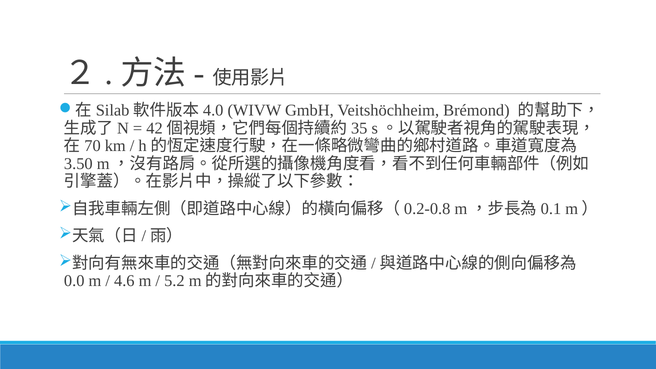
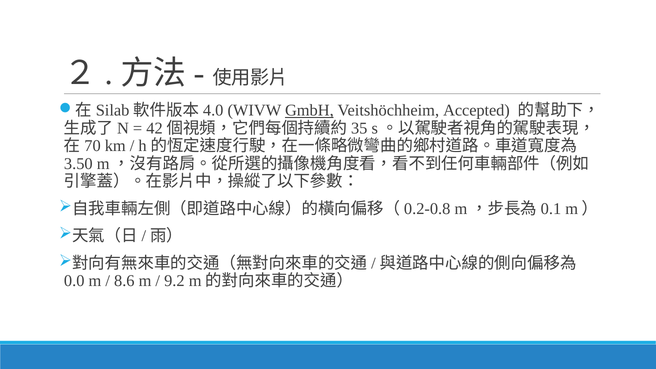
GmbH underline: none -> present (309, 111)
Brémond: Brémond -> Accepted (476, 111)
4.6: 4.6 -> 8.6 (124, 281)
5.2: 5.2 -> 9.2 (174, 281)
